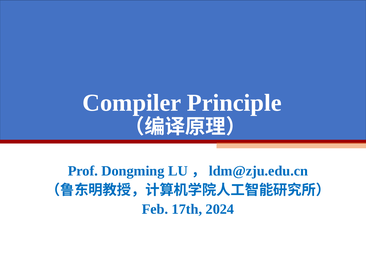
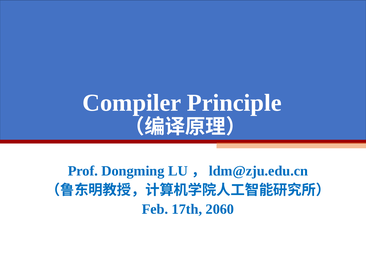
2024: 2024 -> 2060 (220, 210)
